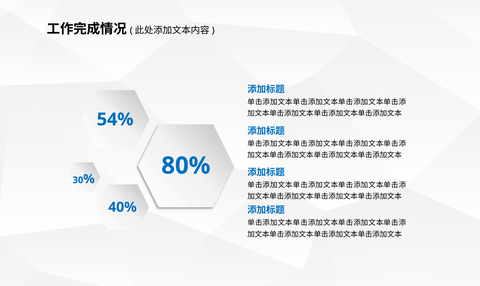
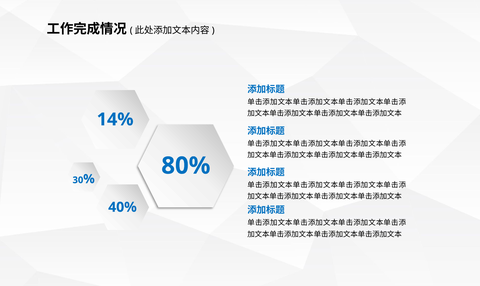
54%: 54% -> 14% (115, 119)
